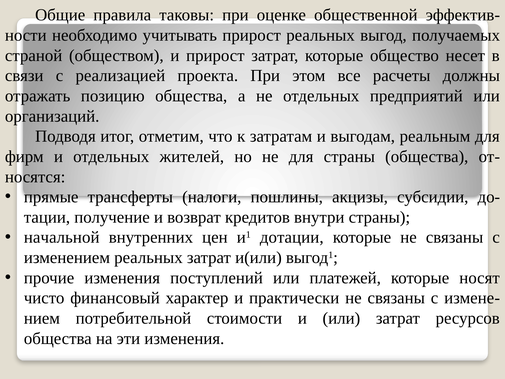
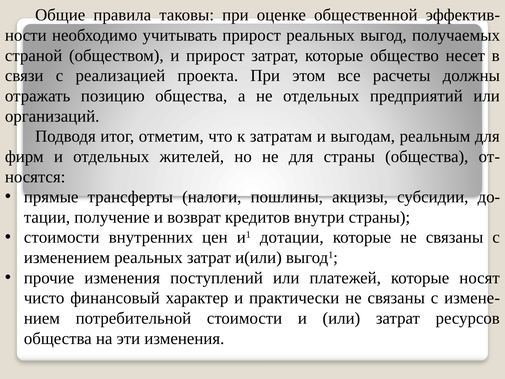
начальной: начальной -> стоимости (62, 237)
